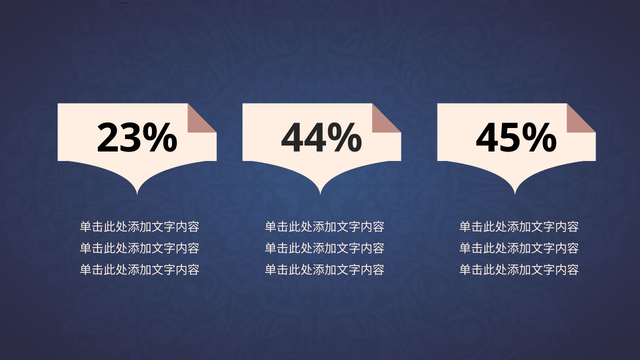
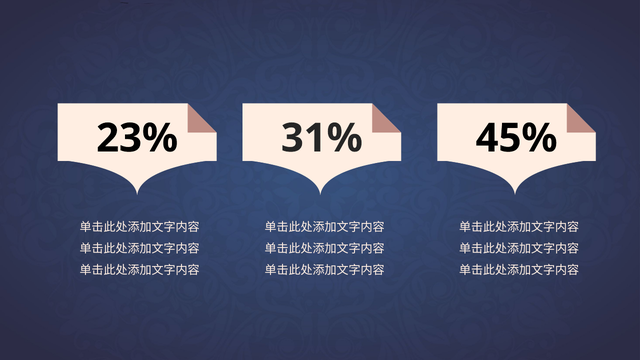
44%: 44% -> 31% (322, 138)
